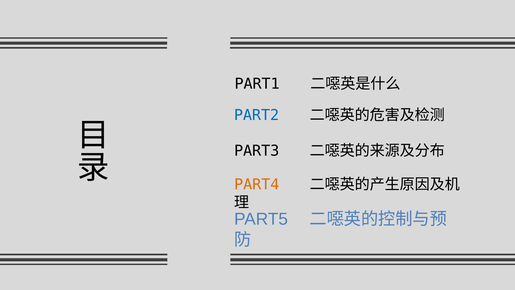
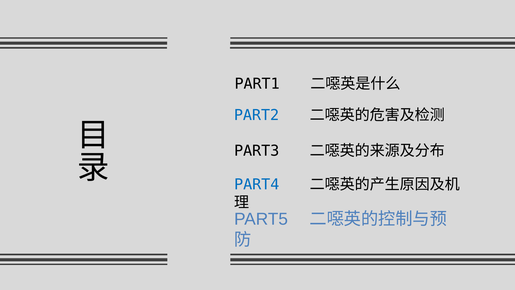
PART4 colour: orange -> blue (257, 184)
